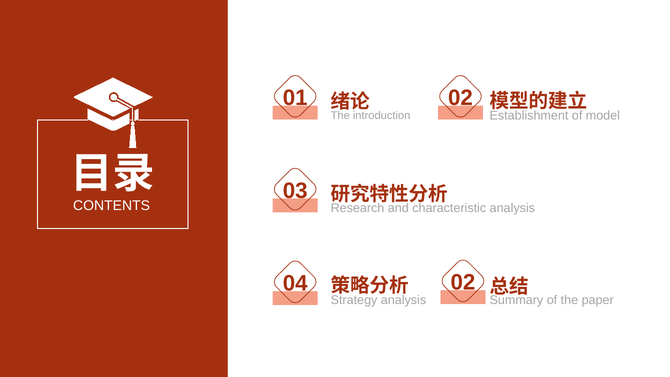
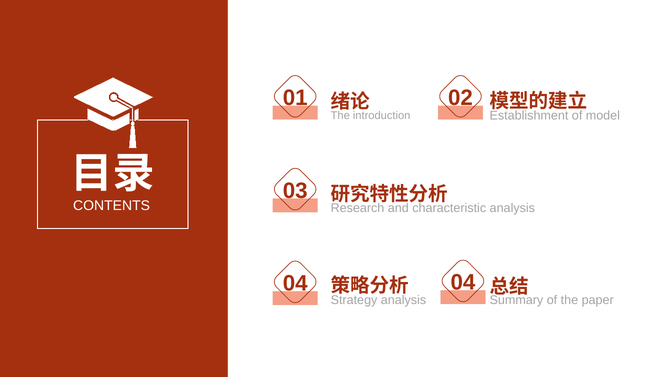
04 02: 02 -> 04 (463, 282)
